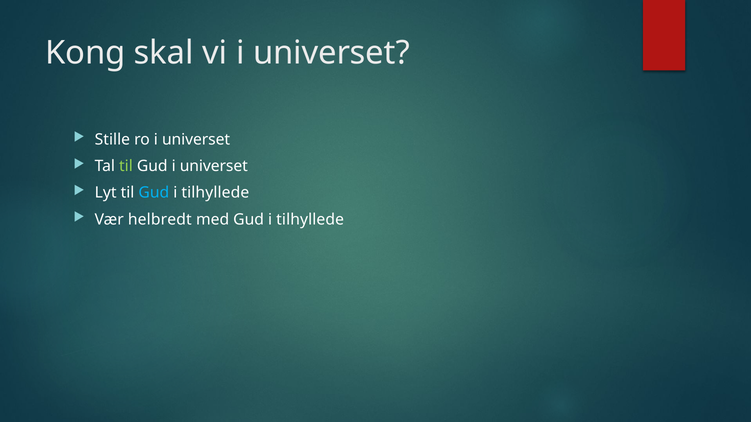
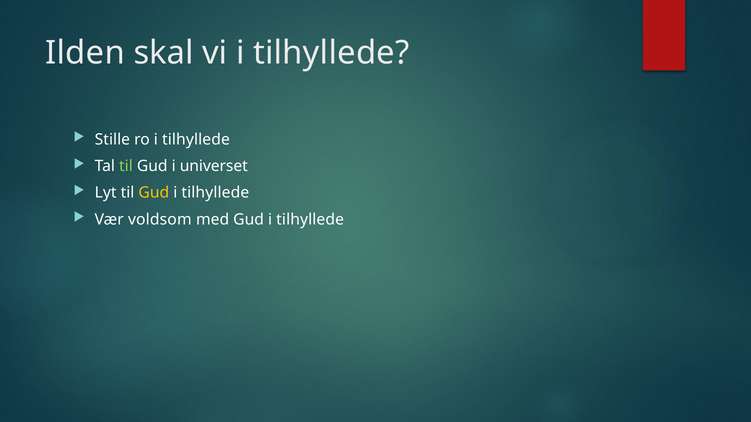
Kong: Kong -> Ilden (85, 53)
vi i universet: universet -> tilhyllede (331, 53)
ro i universet: universet -> tilhyllede (196, 140)
Gud colour: light blue -> yellow (154, 193)
helbredt: helbredt -> voldsom (160, 220)
